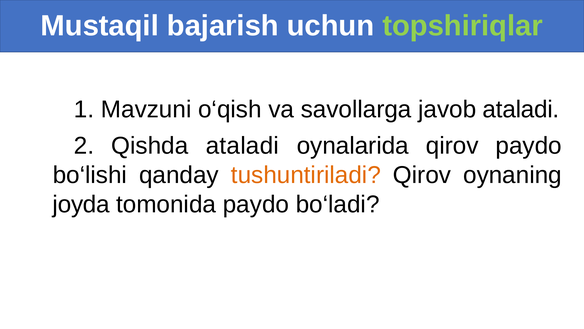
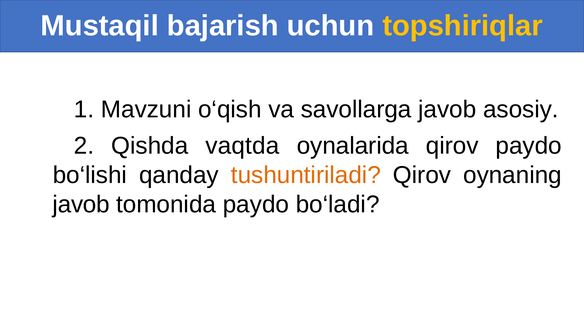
topshiriqlar colour: light green -> yellow (463, 26)
javob ataladi: ataladi -> asosiy (521, 109)
Qishda ataladi: ataladi -> vaqtda (242, 146)
joyda: joyda -> javob (81, 204)
